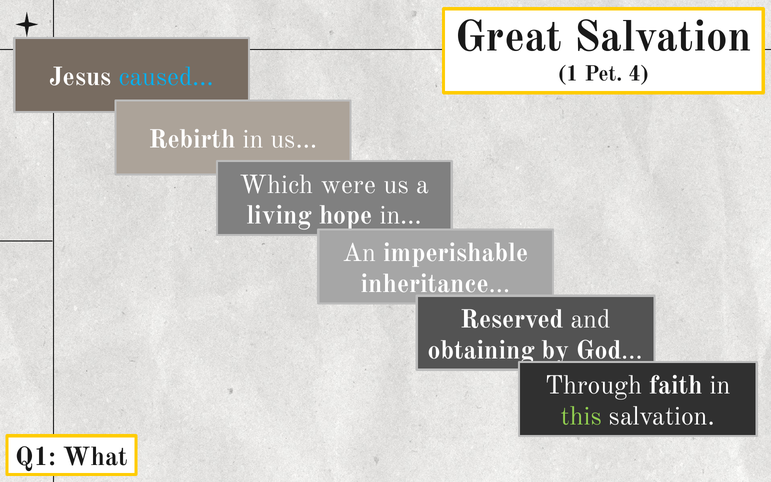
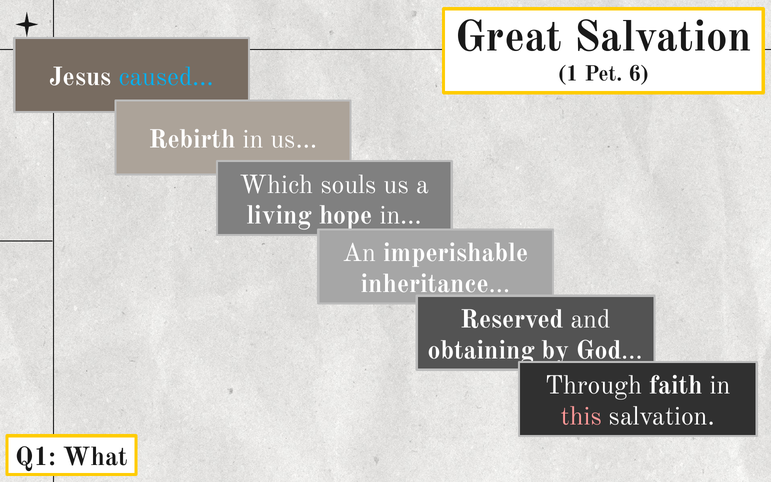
4: 4 -> 6 (639, 74)
were: were -> souls (349, 184)
this colour: light green -> pink (581, 416)
